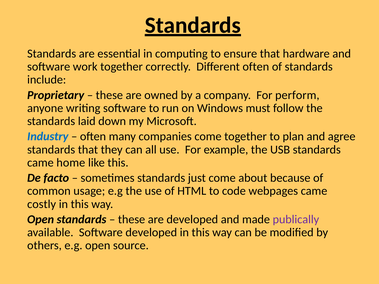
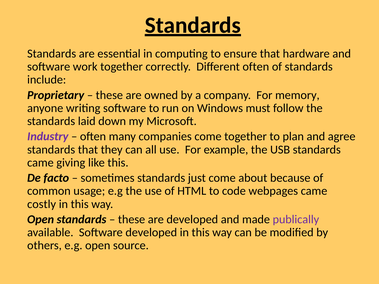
perform: perform -> memory (297, 95)
Industry colour: blue -> purple (48, 137)
home: home -> giving (71, 163)
